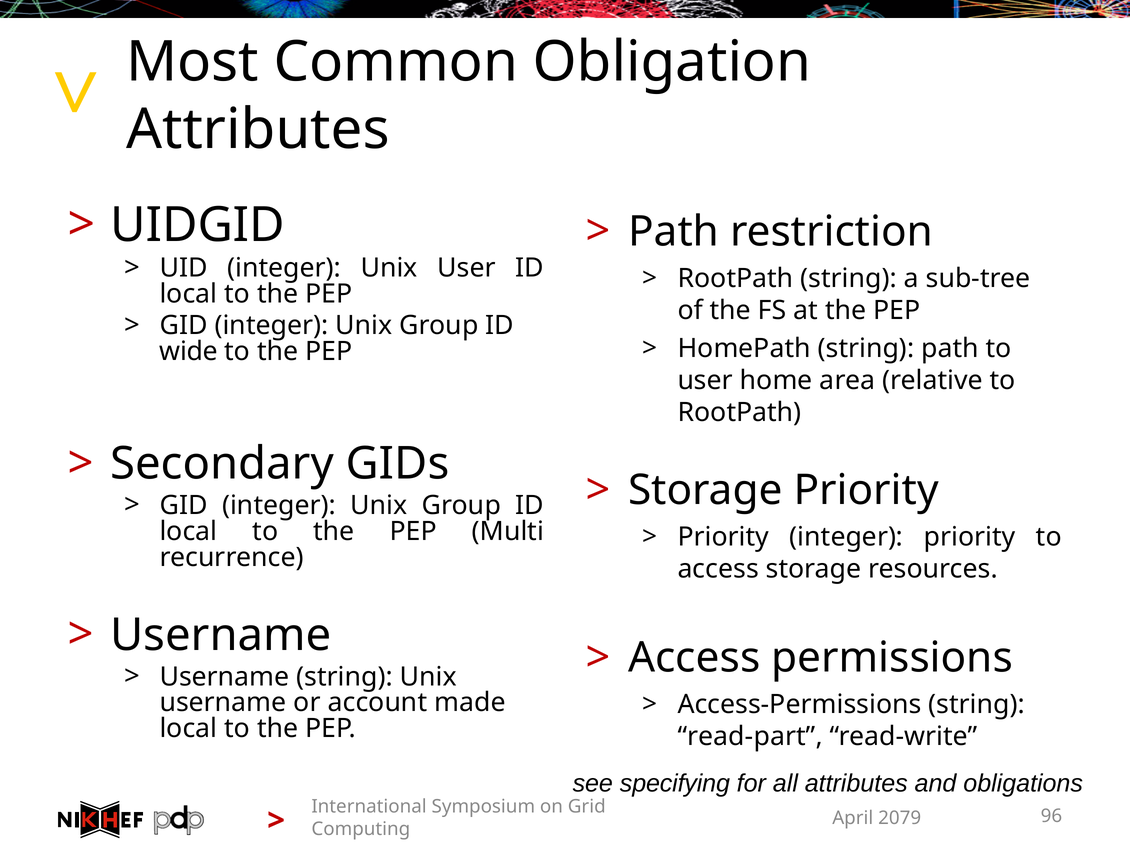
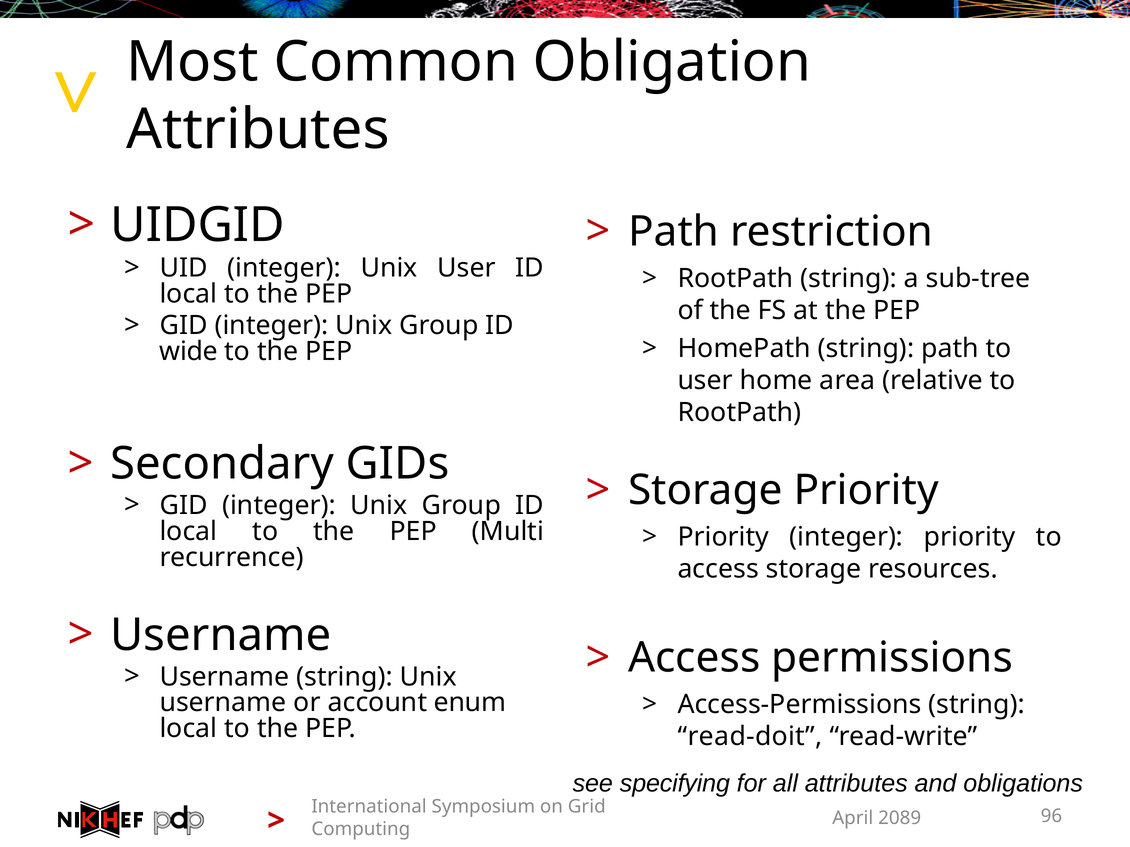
made: made -> enum (470, 703)
read-part: read-part -> read-doit (750, 737)
2079: 2079 -> 2089 (900, 818)
